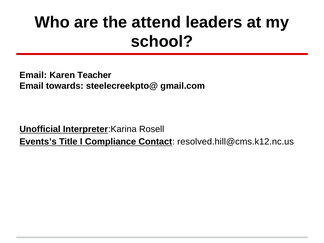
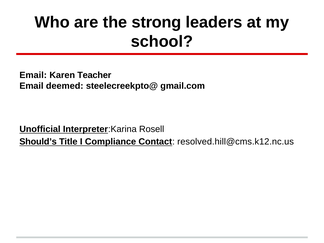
attend: attend -> strong (157, 22)
towards: towards -> deemed (65, 86)
Events’s: Events’s -> Should’s (38, 142)
